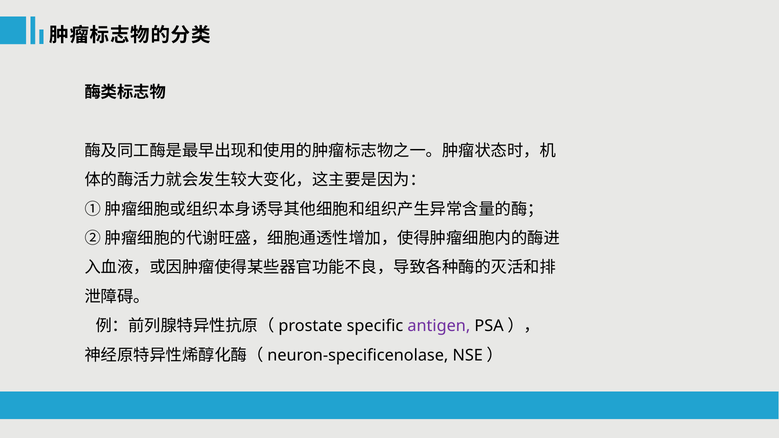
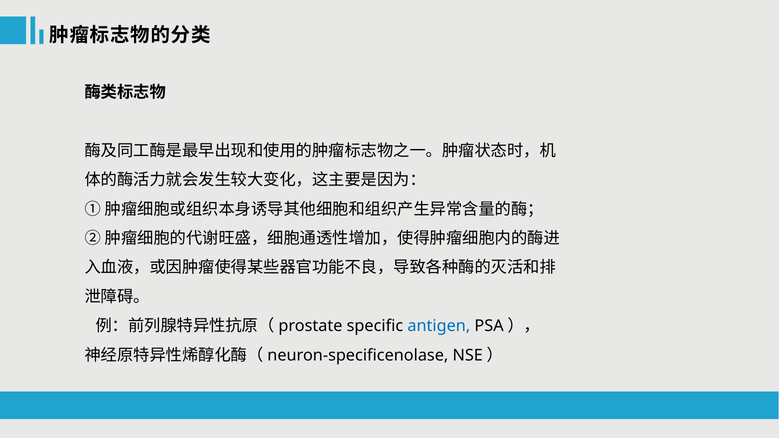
antigen colour: purple -> blue (439, 326)
